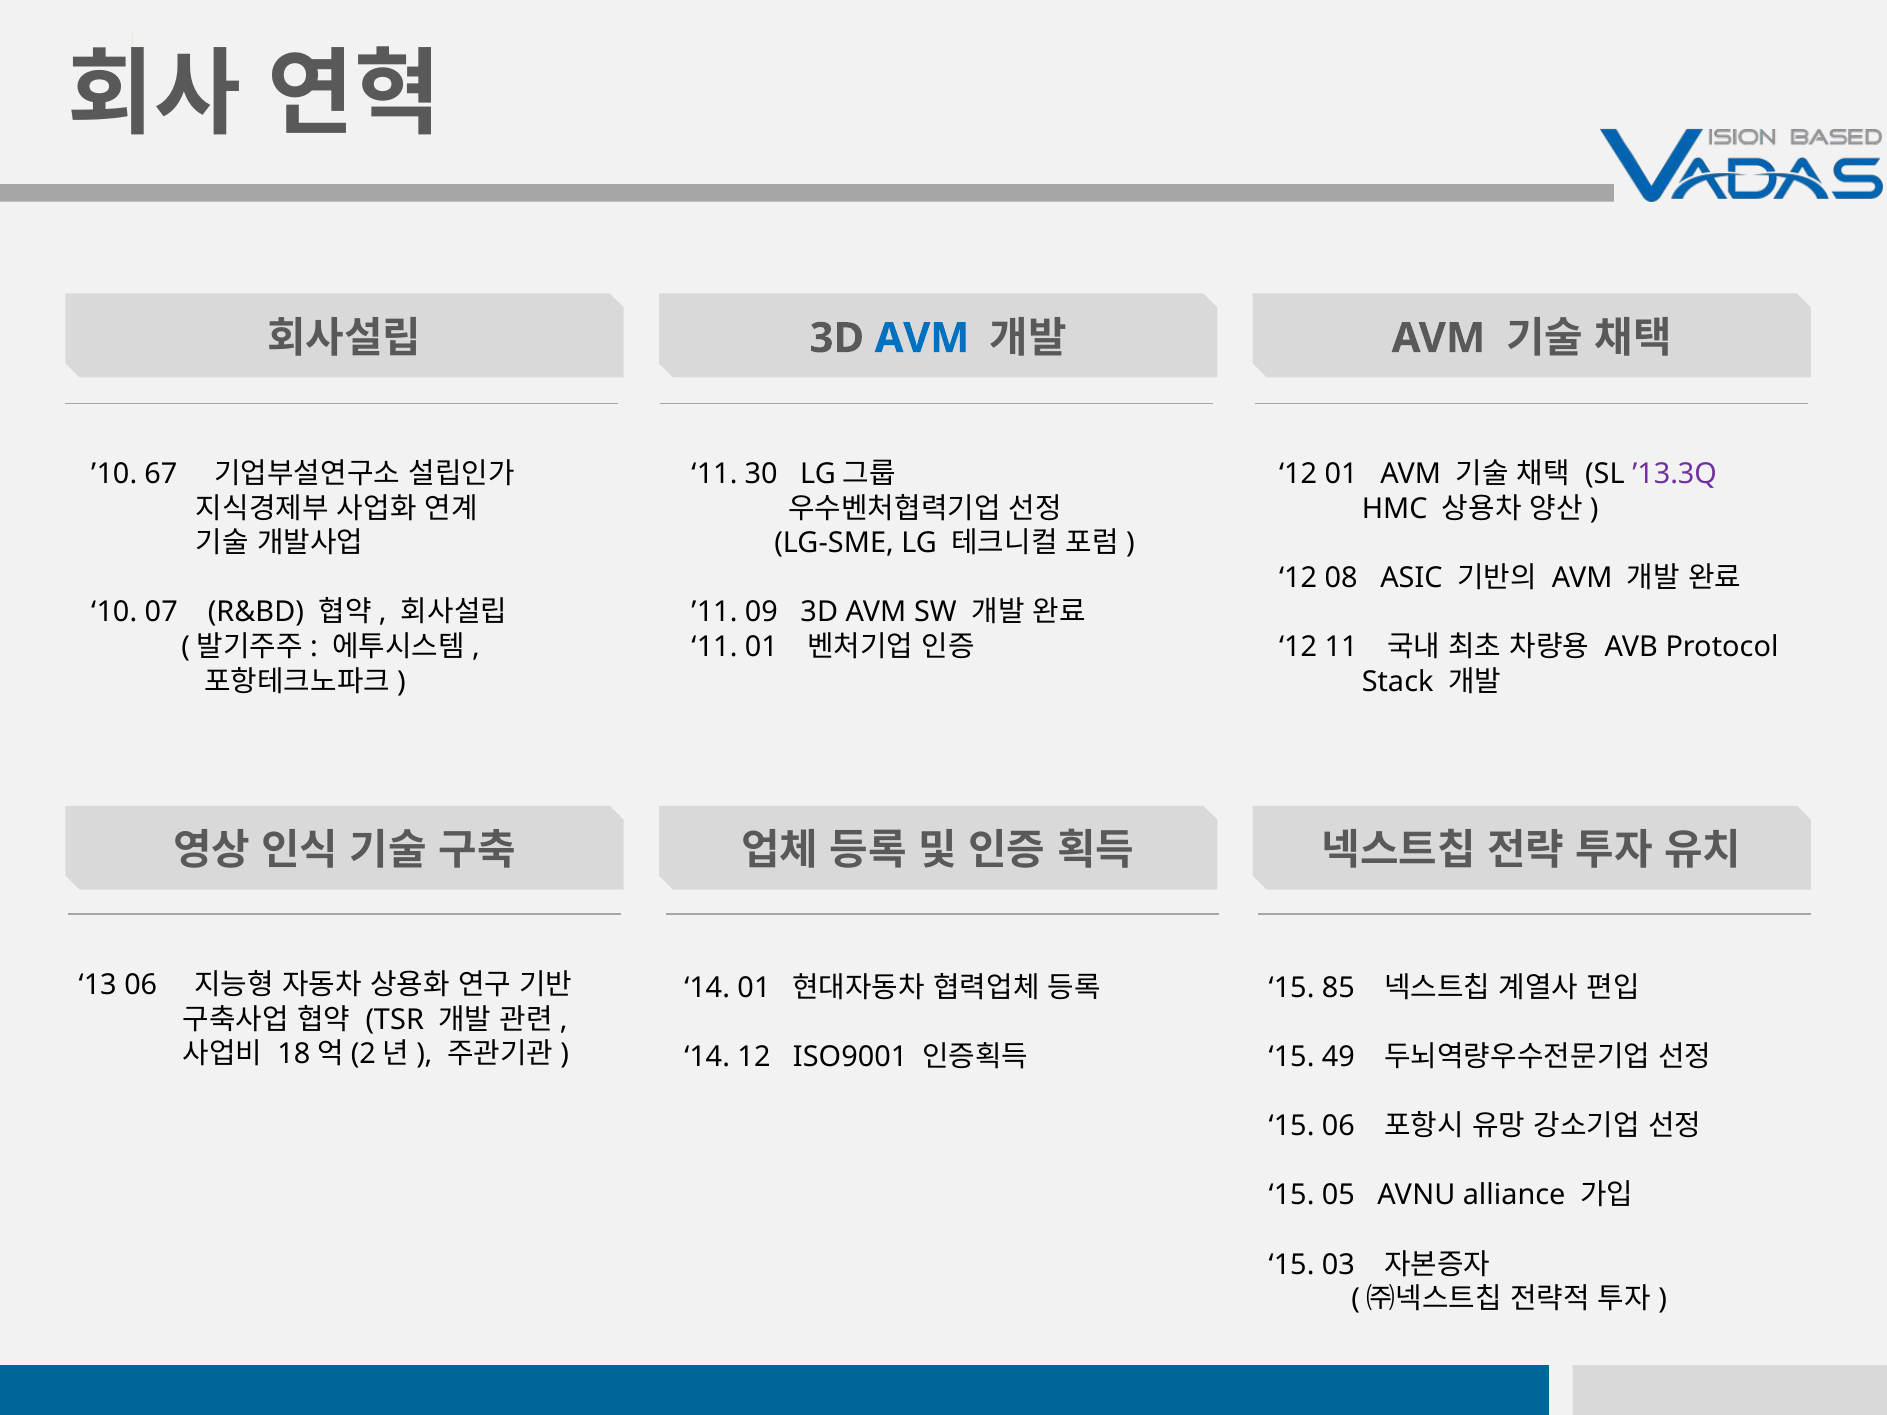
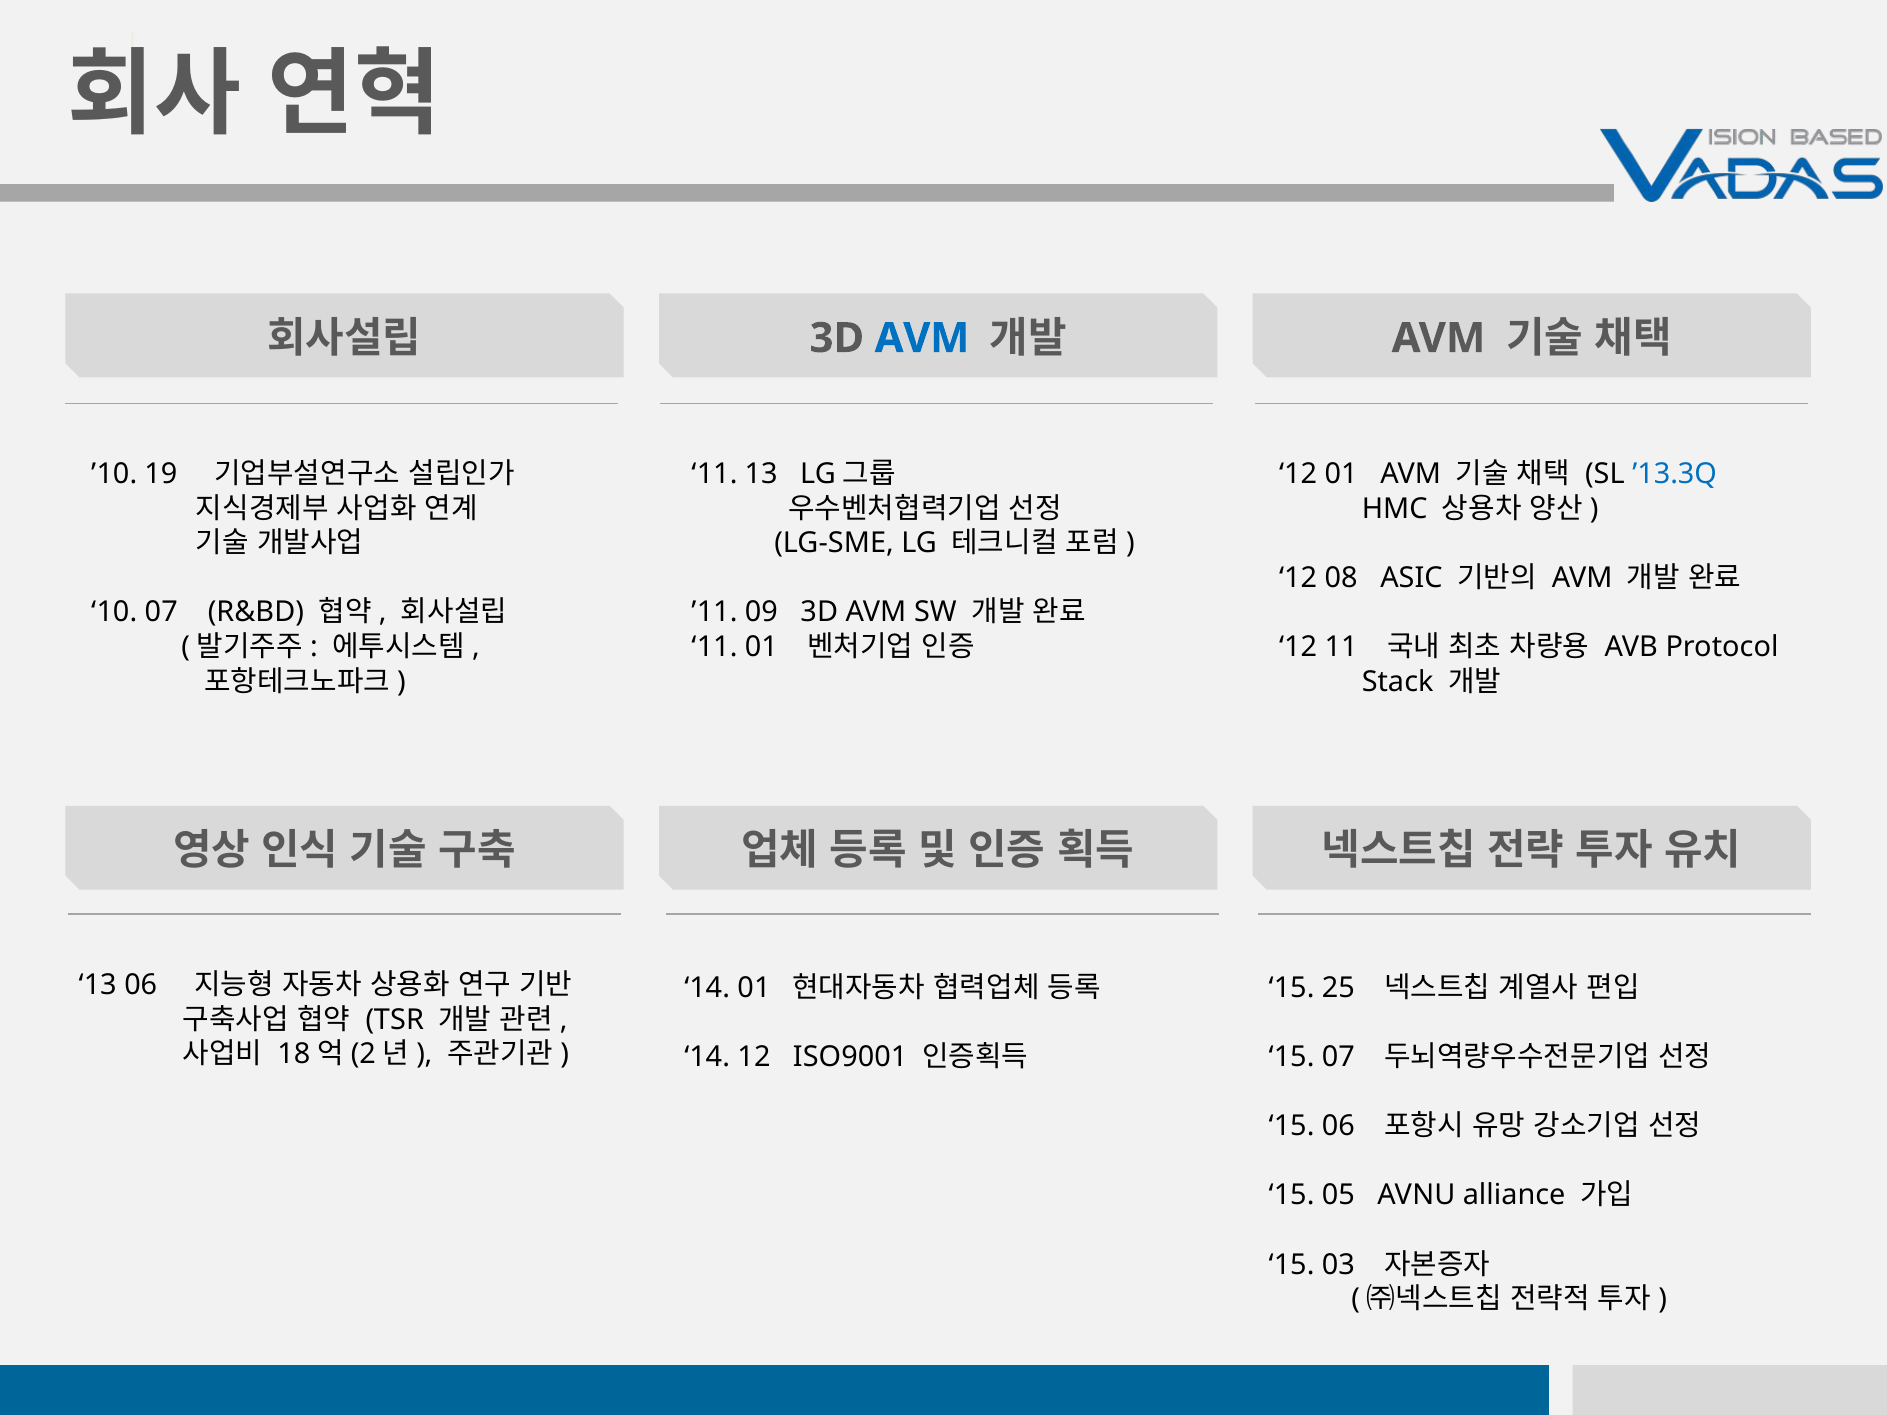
67: 67 -> 19 (161, 474)
11 30: 30 -> 13 (761, 474)
’13.3Q colour: purple -> blue (1675, 474)
85: 85 -> 25 (1338, 988)
15 49: 49 -> 07 (1338, 1057)
